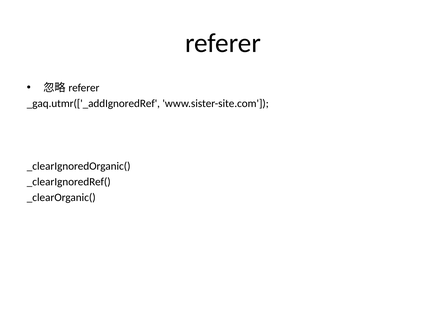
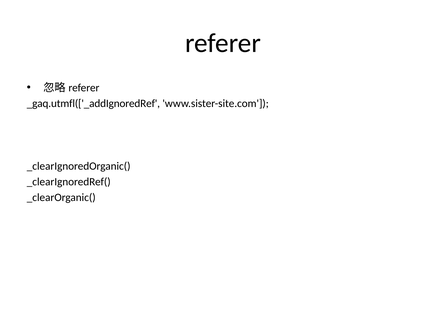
_gaq.utmr(['_addIgnoredRef: _gaq.utmr(['_addIgnoredRef -> _gaq.utmfl(['_addIgnoredRef (93, 103)
